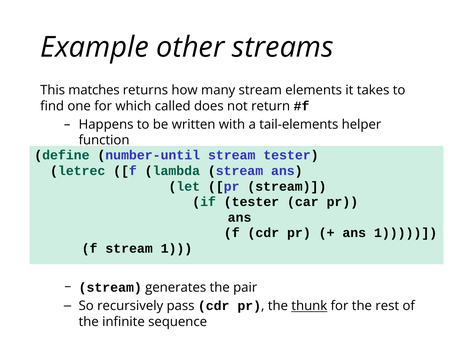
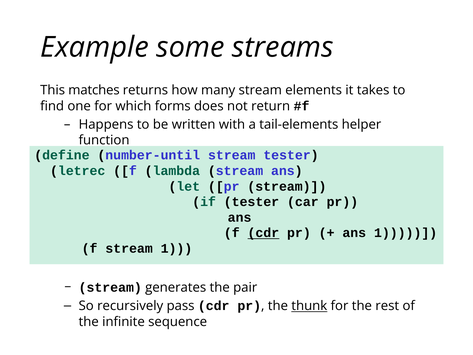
other: other -> some (190, 47)
called: called -> forms (173, 106)
cdr underline: none -> present (263, 233)
